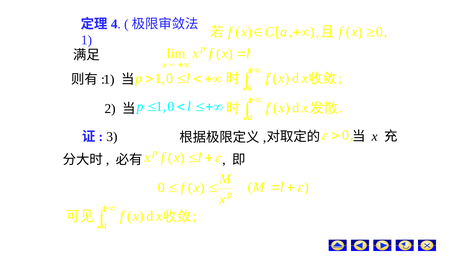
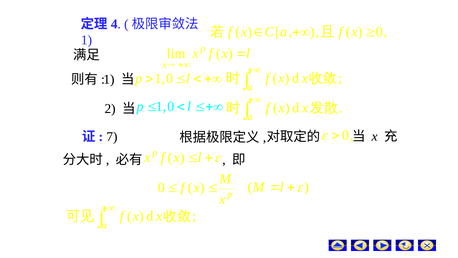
3: 3 -> 7 (112, 137)
